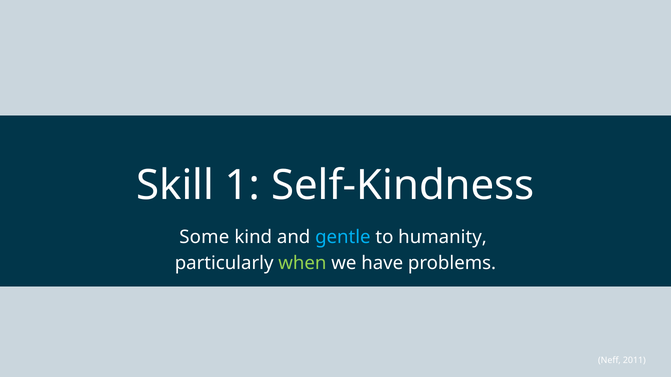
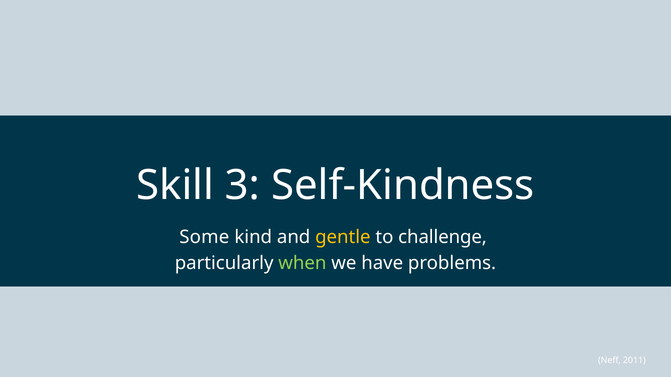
1: 1 -> 3 (243, 186)
gentle colour: light blue -> yellow (343, 237)
humanity: humanity -> challenge (443, 237)
